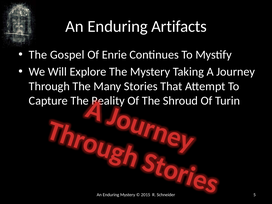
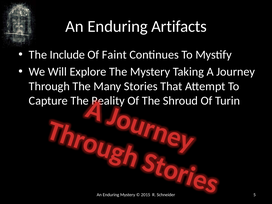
Gospel: Gospel -> Include (67, 55)
Enrie: Enrie -> Faint (114, 55)
